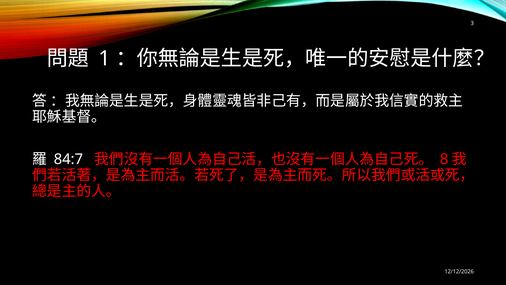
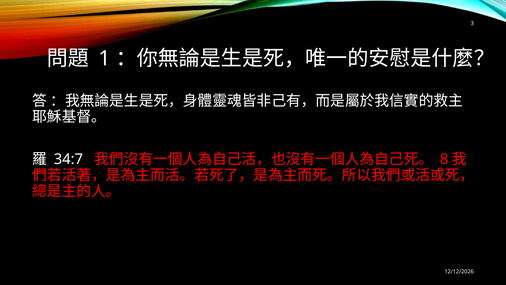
84:7: 84:7 -> 34:7 (68, 159)
